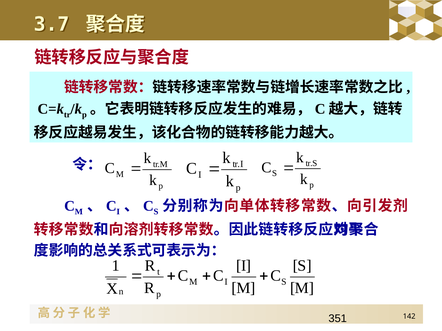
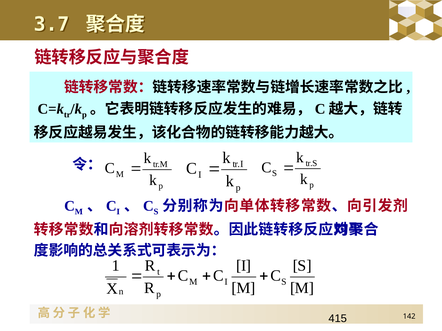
351: 351 -> 415 (338, 319)
